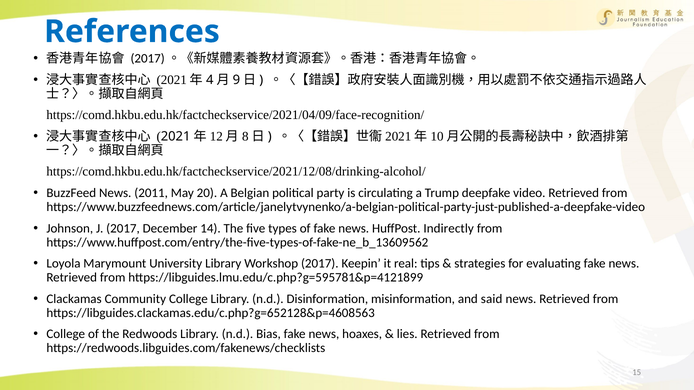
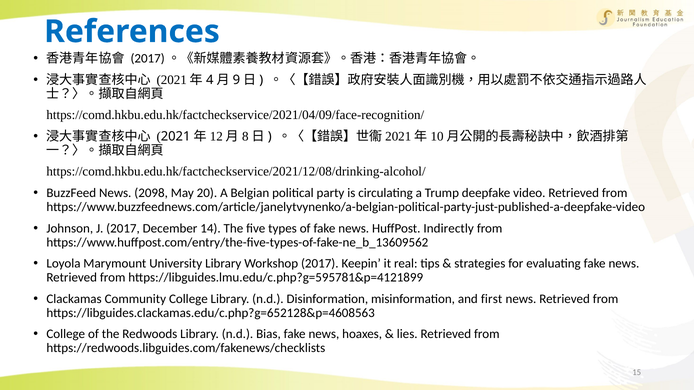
2011: 2011 -> 2098 (151, 193)
said: said -> first (492, 299)
